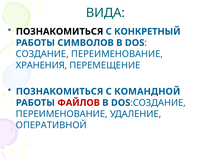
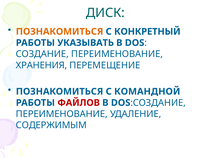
ВИДА: ВИДА -> ДИСК (105, 13)
ПОЗНАКОМИТЬСЯ colour: black -> orange (60, 32)
СИМВОЛОВ: СИМВОЛОВ -> УКАЗЫВАТЬ (86, 43)
ОПЕРАТИВНОЙ: ОПЕРАТИВНОЙ -> СОДЕРЖИМЫМ (51, 125)
